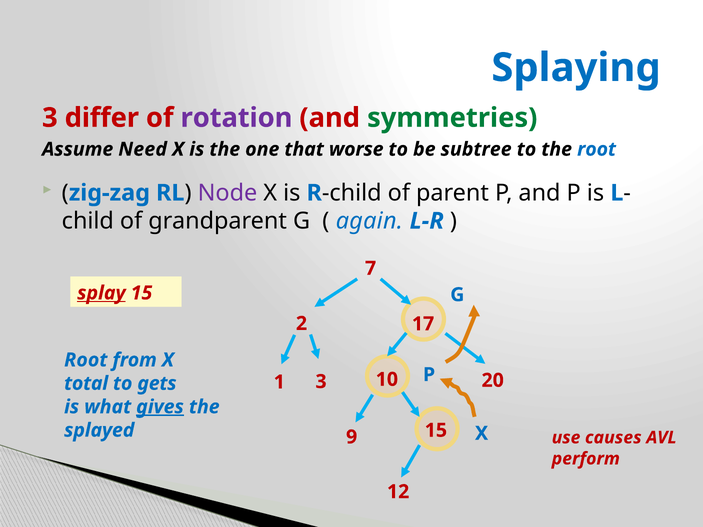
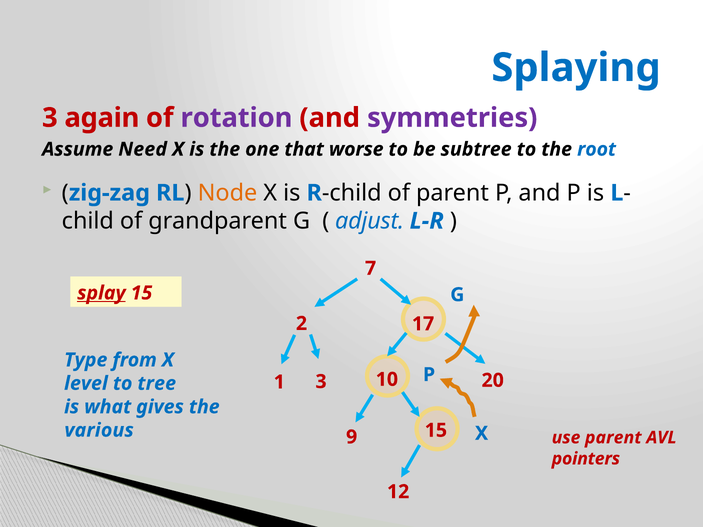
differ: differ -> again (102, 118)
symmetries colour: green -> purple (452, 118)
Node colour: purple -> orange (227, 193)
again: again -> adjust (370, 221)
Root: Root -> Type (86, 360)
total: total -> level (86, 384)
gets: gets -> tree (157, 384)
gives underline: present -> none (160, 407)
splayed: splayed -> various (99, 430)
use causes: causes -> parent (613, 438)
perform: perform -> pointers (586, 459)
